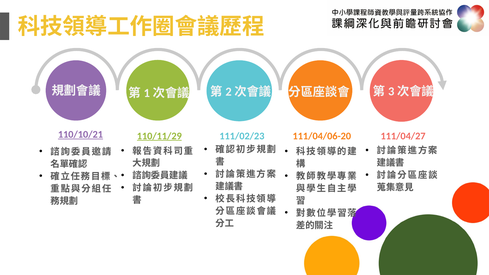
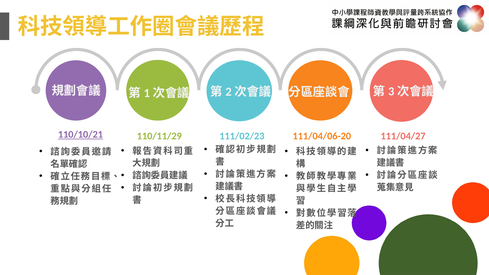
110/11/29 underline: present -> none (159, 136)
